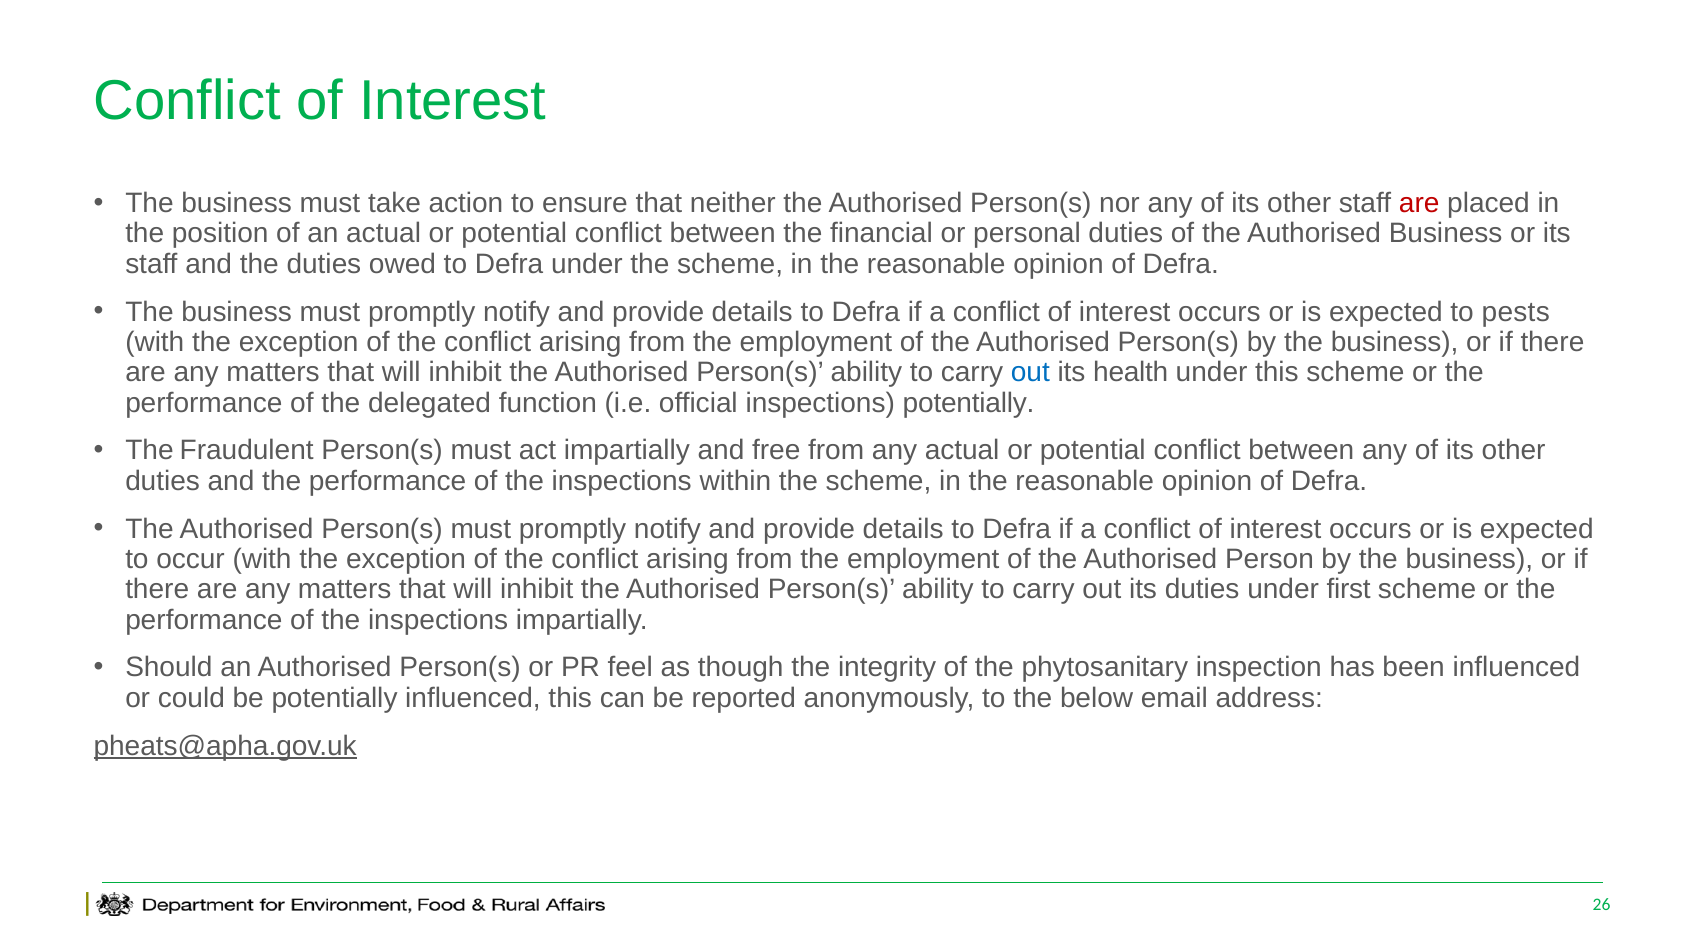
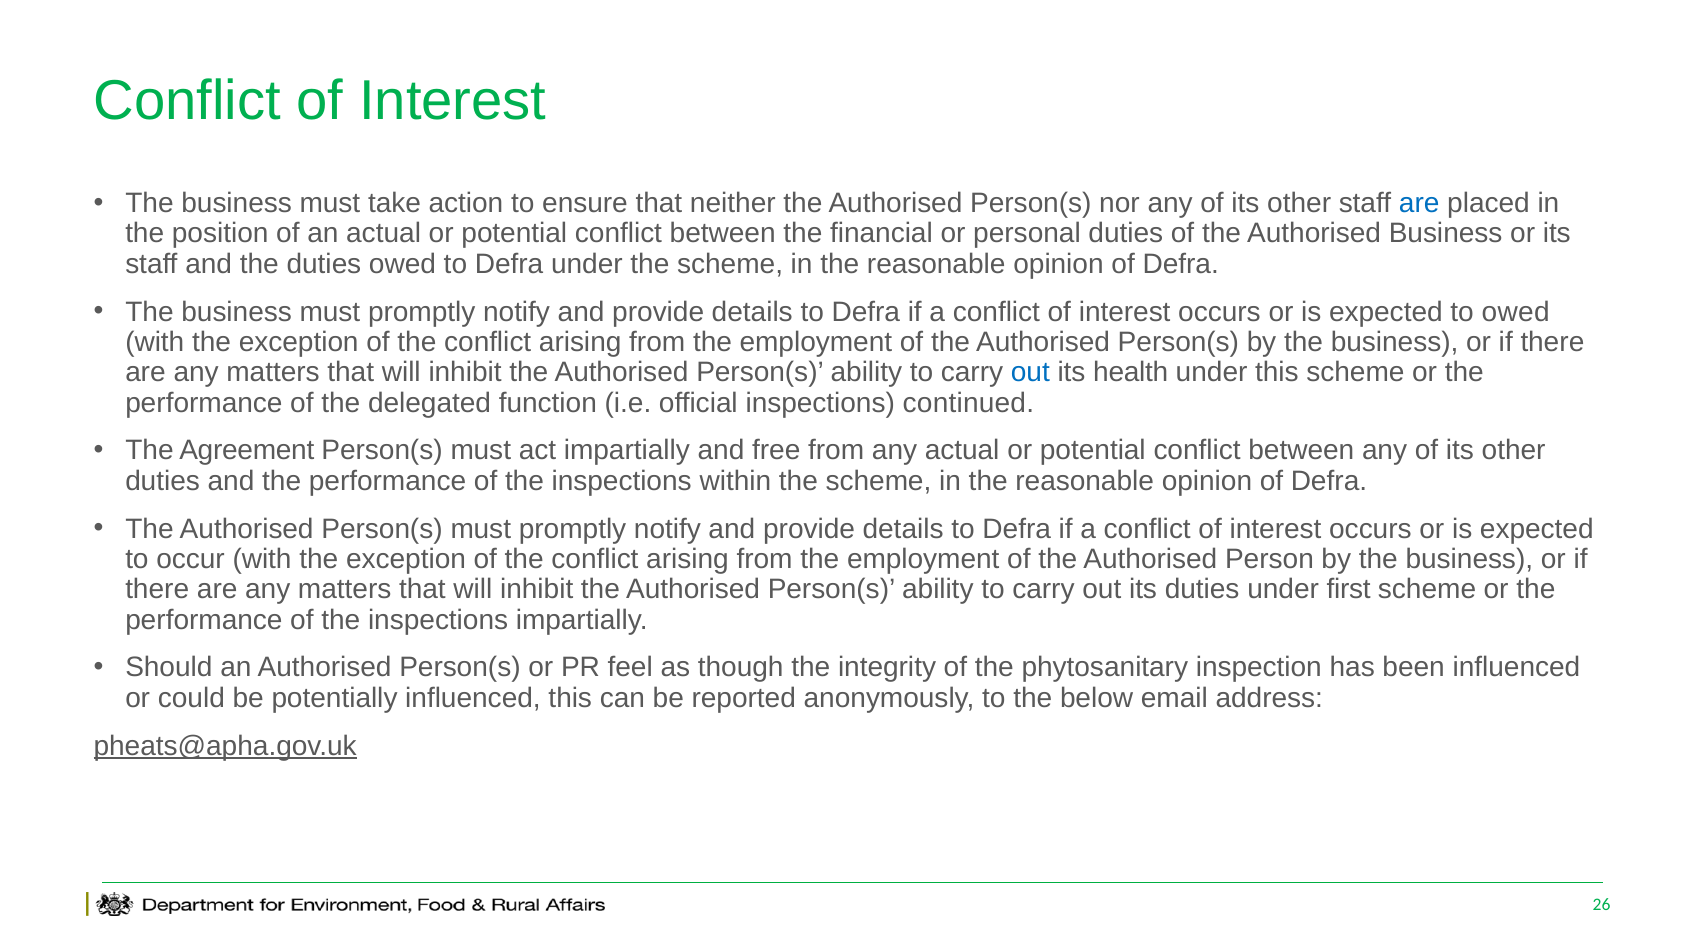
are colour: red -> blue (1419, 203)
to pests: pests -> owed (1516, 312)
inspections potentially: potentially -> continued (968, 403)
Fraudulent: Fraudulent -> Agreement (247, 451)
